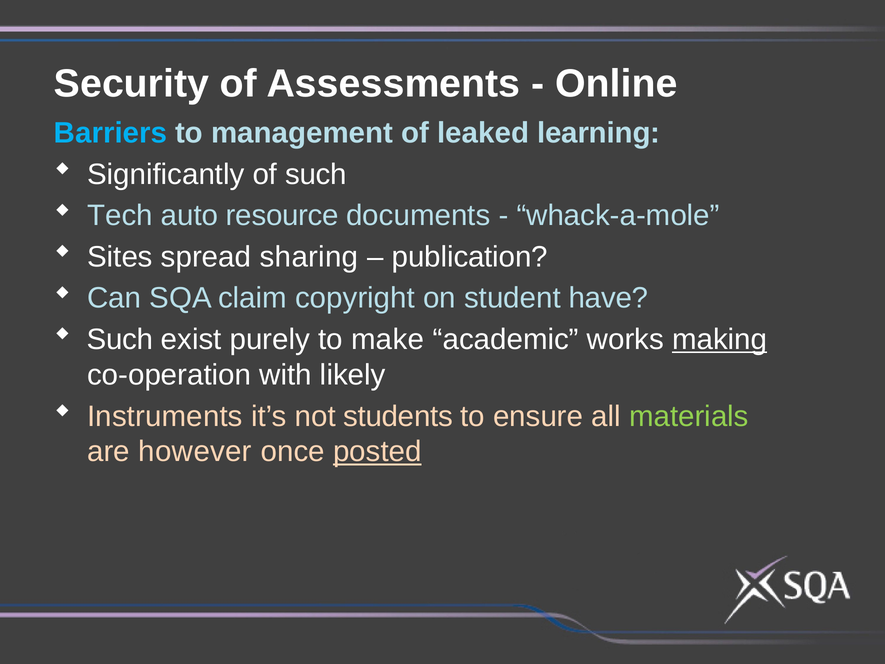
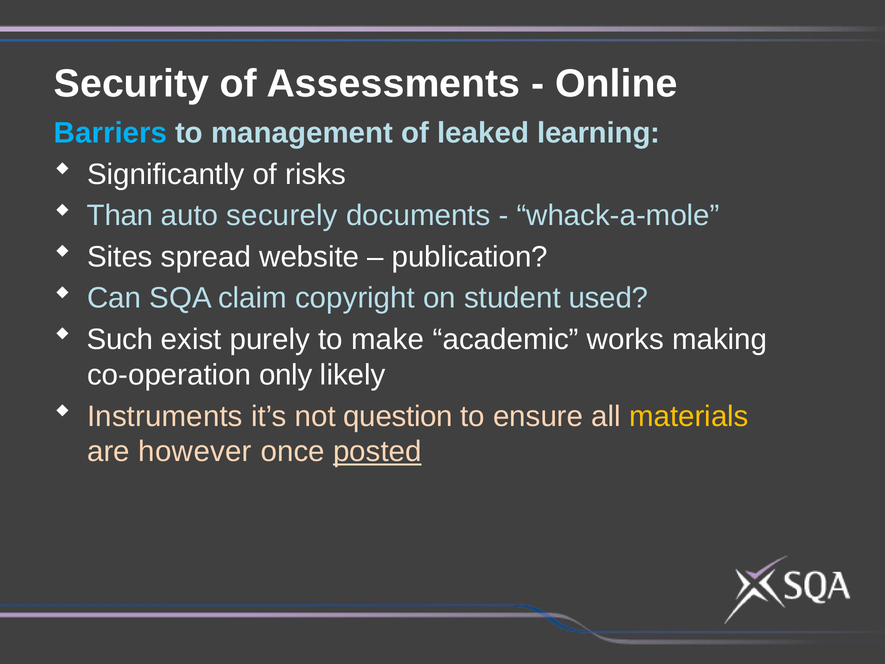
of such: such -> risks (316, 174)
Tech: Tech -> Than (120, 216)
resource: resource -> securely (282, 216)
sharing: sharing -> website (309, 257)
have: have -> used (608, 298)
making underline: present -> none (720, 339)
with: with -> only (286, 375)
students: students -> question (398, 416)
materials colour: light green -> yellow (689, 416)
